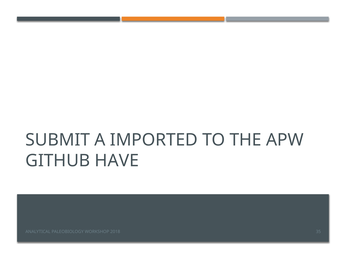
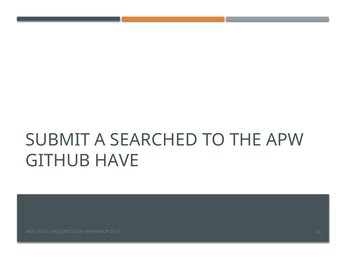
IMPORTED: IMPORTED -> SEARCHED (154, 140)
